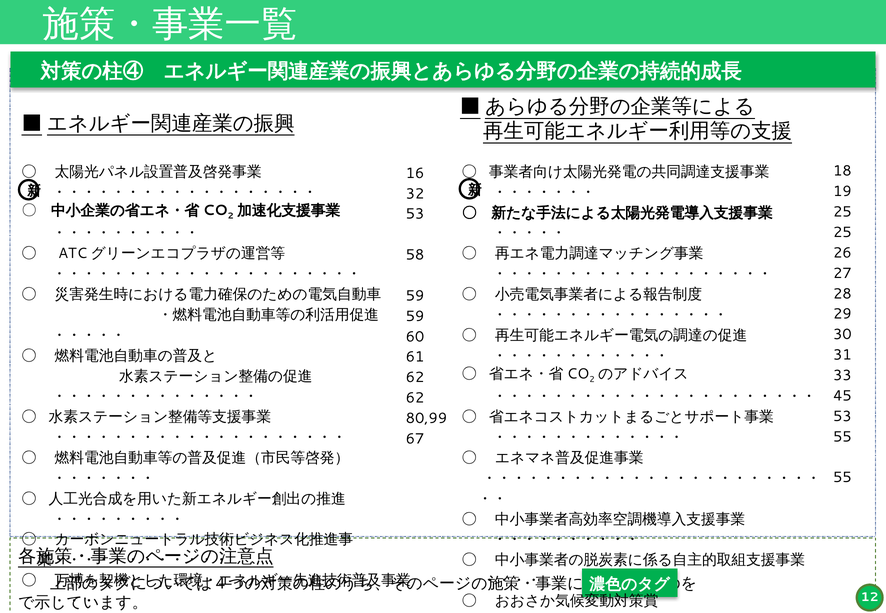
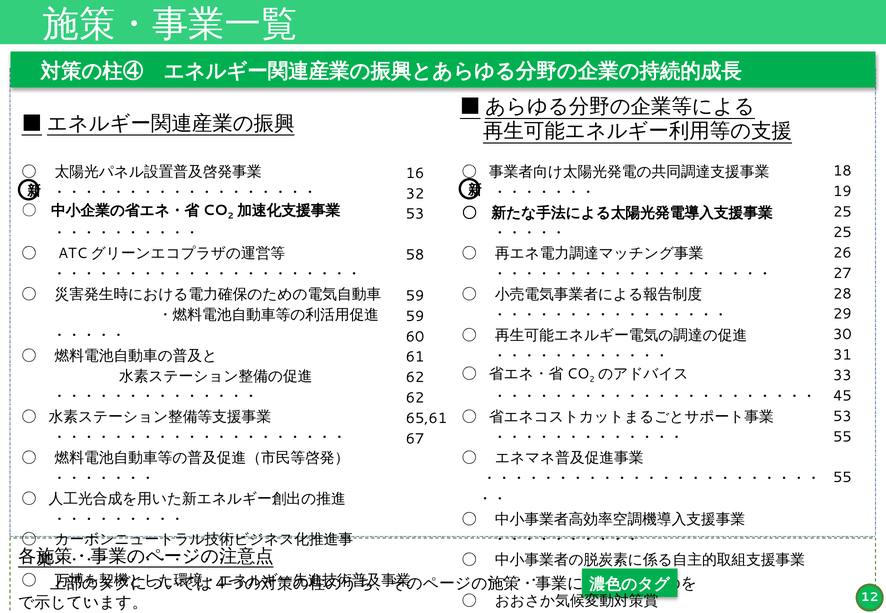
80,99: 80,99 -> 65,61 (426, 419)
